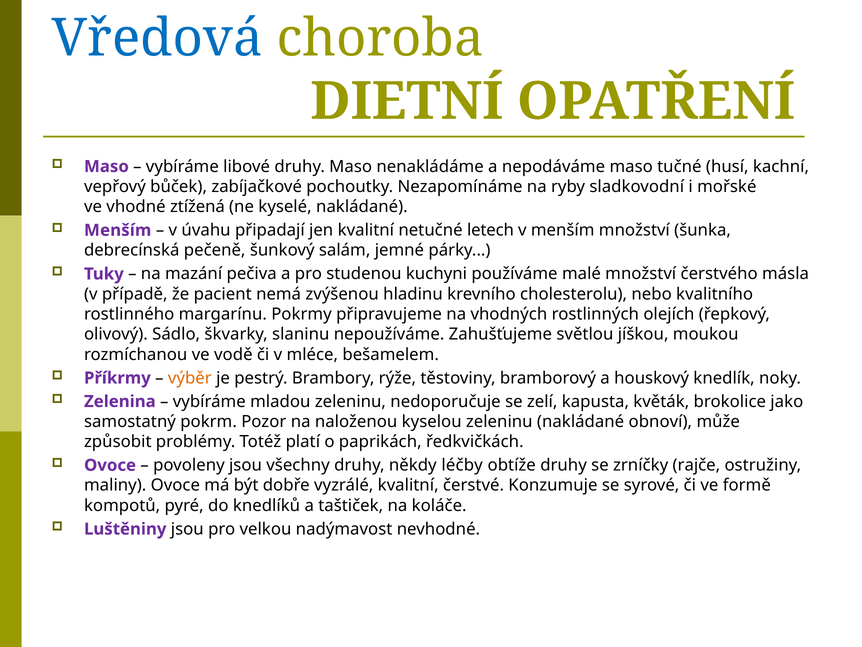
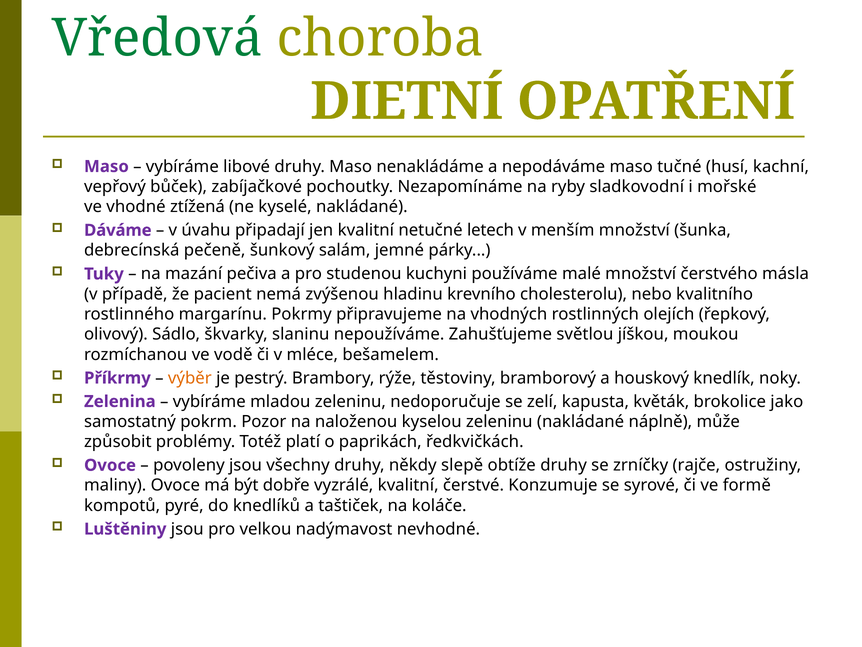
Vředová colour: blue -> green (157, 38)
Menším: Menším -> Dáváme (118, 230)
obnoví: obnoví -> náplně (660, 421)
léčby: léčby -> slepě (462, 465)
